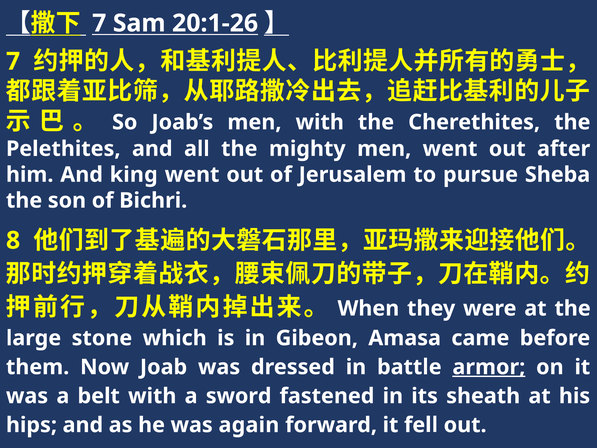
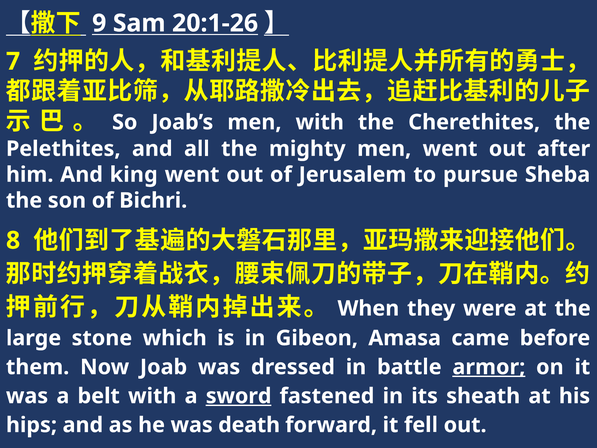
7: 7 -> 9 (99, 23)
sword underline: none -> present (239, 396)
again: again -> death (249, 425)
